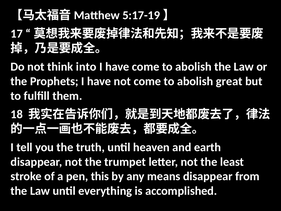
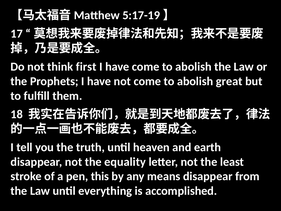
into: into -> first (86, 67)
trumpet: trumpet -> equality (125, 162)
